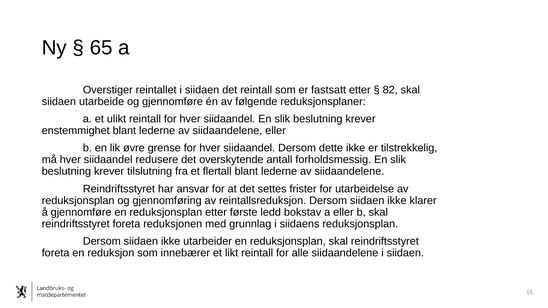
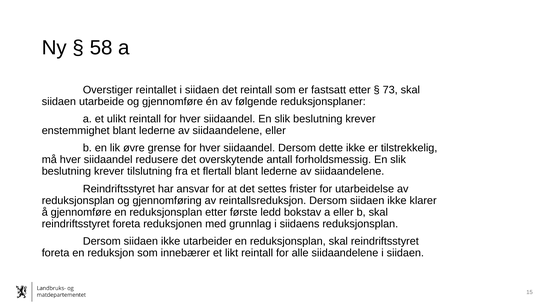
65: 65 -> 58 (101, 48)
82: 82 -> 73 (390, 90)
